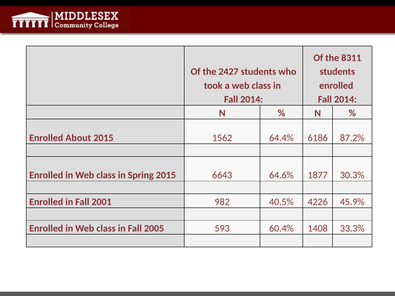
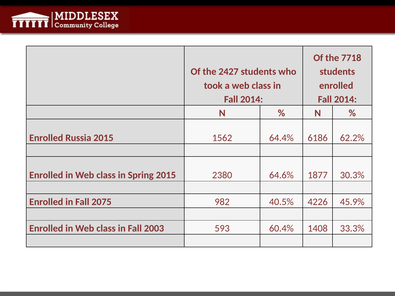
8311: 8311 -> 7718 (351, 58)
About: About -> Russia (78, 138)
87.2%: 87.2% -> 62.2% (352, 138)
6643: 6643 -> 2380 (222, 175)
2001: 2001 -> 2075 (102, 202)
2005: 2005 -> 2003 (154, 229)
